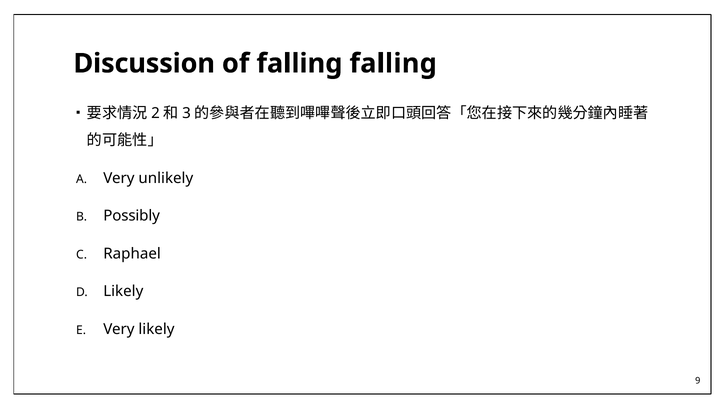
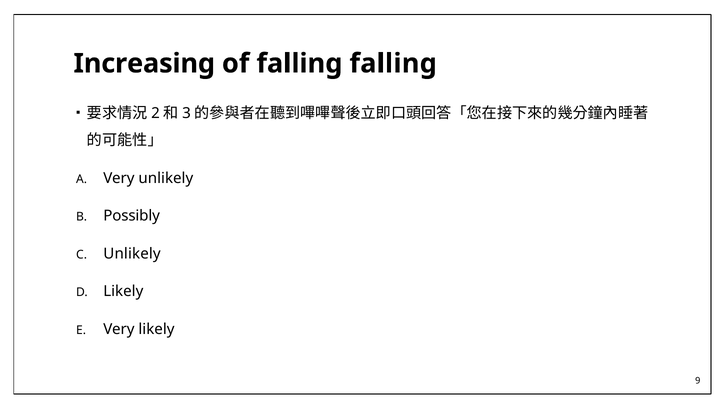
Discussion: Discussion -> Increasing (144, 63)
Raphael: Raphael -> Unlikely (132, 253)
